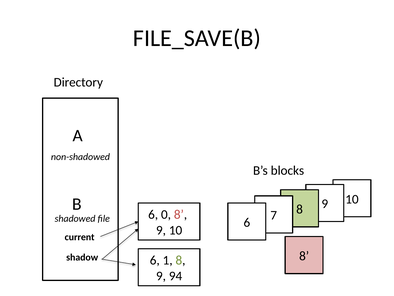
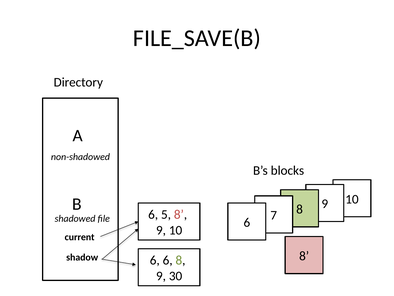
0: 0 -> 5 (166, 214)
1: 1 -> 6 (168, 260)
94: 94 -> 30 (176, 276)
